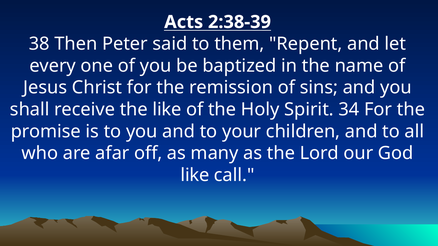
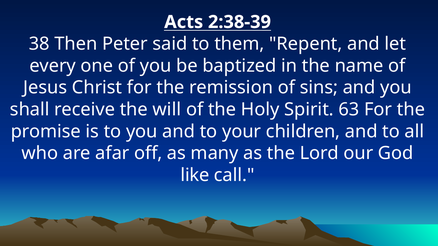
the like: like -> will (167, 110)
34: 34 -> 63 (349, 110)
